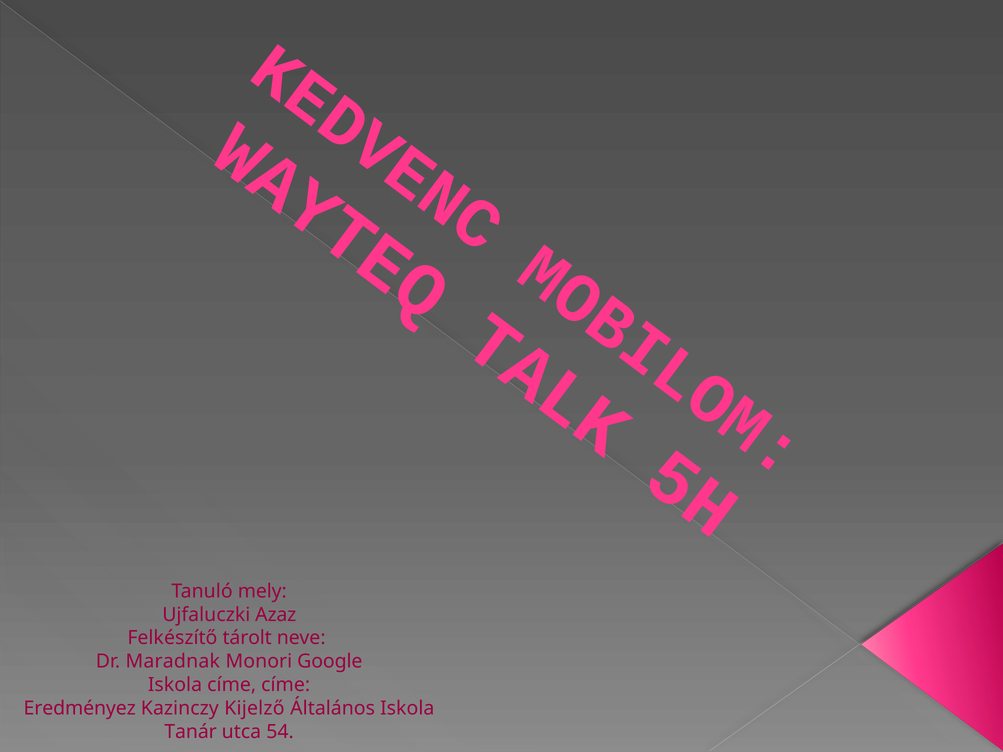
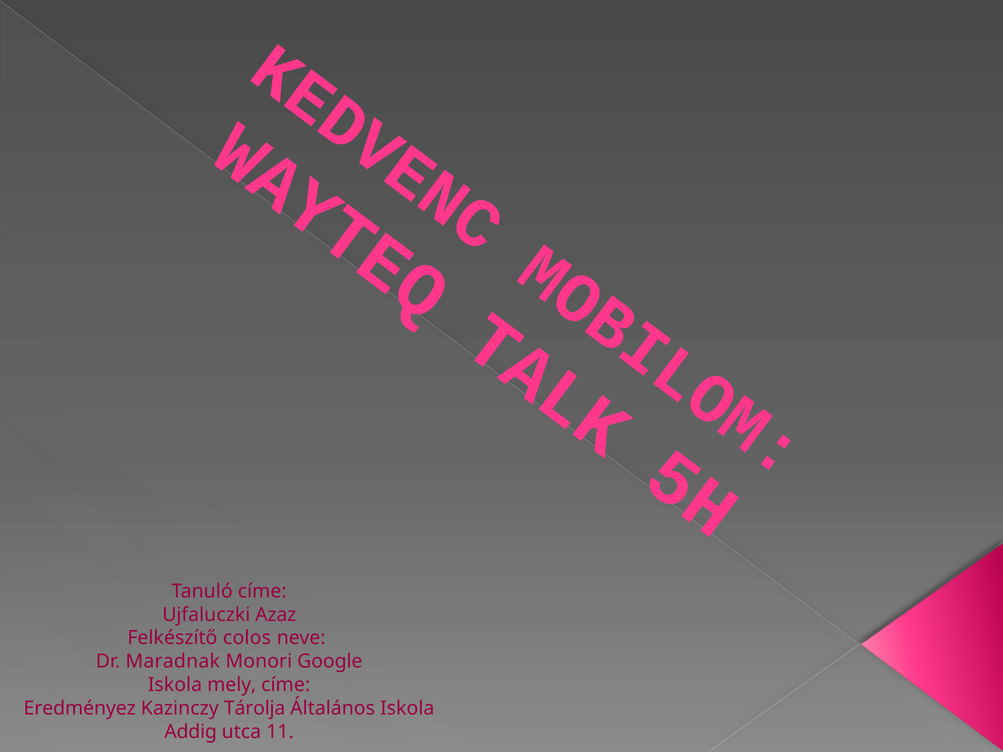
Tanuló mely: mely -> címe (262, 591)
tárolt: tárolt -> colos (247, 638)
Iskola címe: címe -> mely (232, 685)
Kijelző: Kijelző -> Tárolja (255, 708)
Tanár: Tanár -> Addig (191, 732)
54: 54 -> 11 (280, 732)
